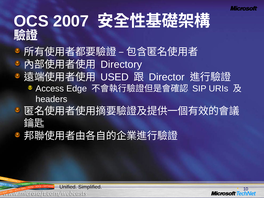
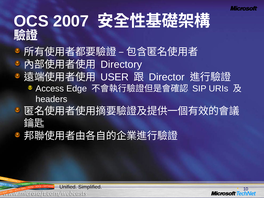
USED: USED -> USER (115, 77)
